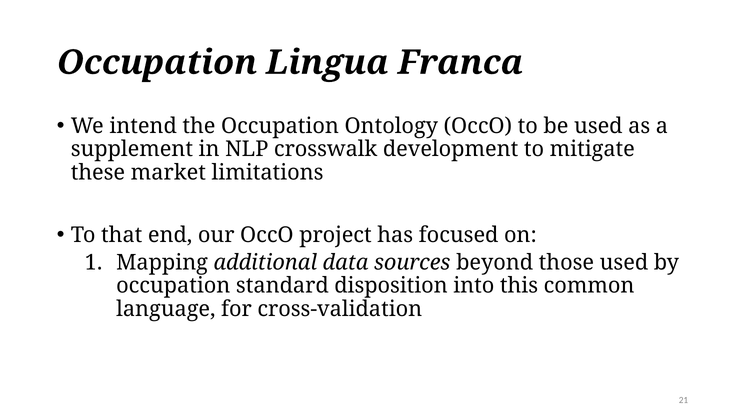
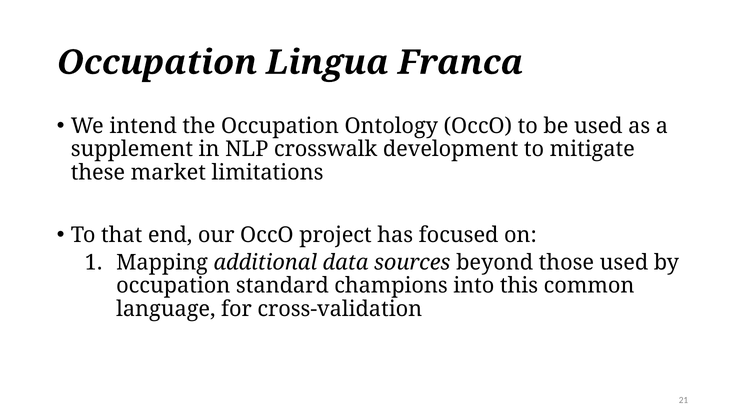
disposition: disposition -> champions (391, 286)
